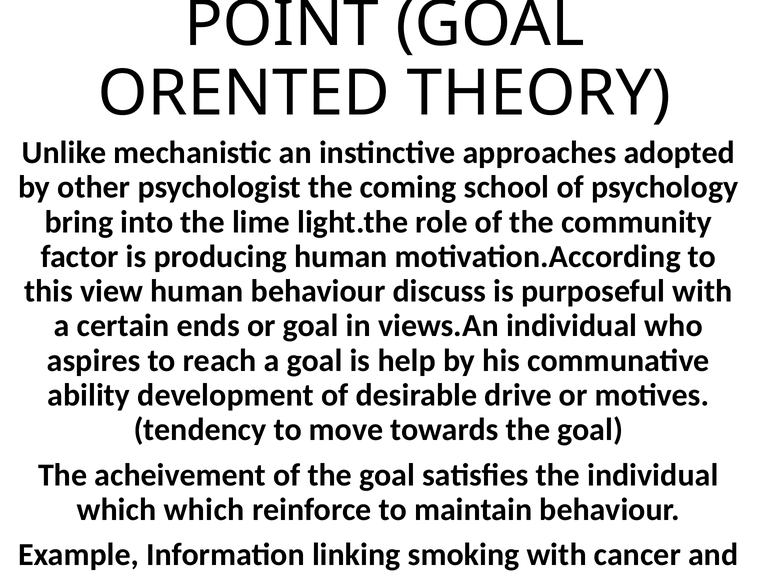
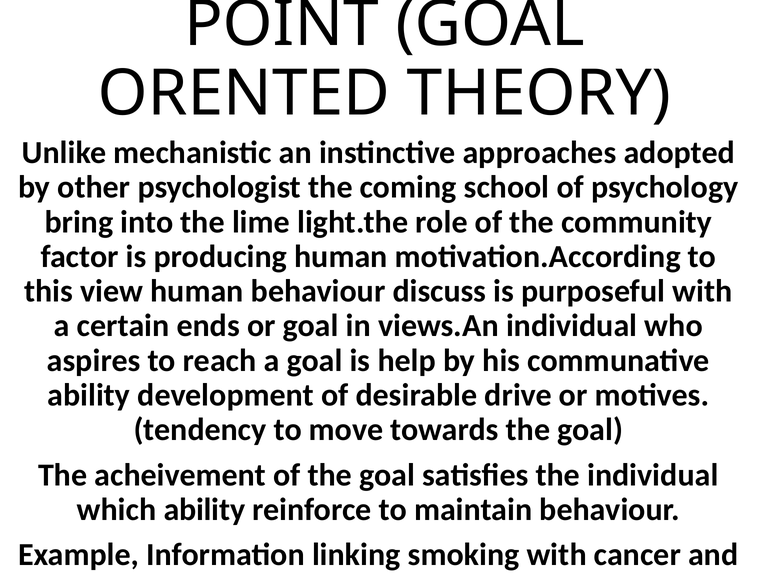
which which: which -> ability (204, 509)
